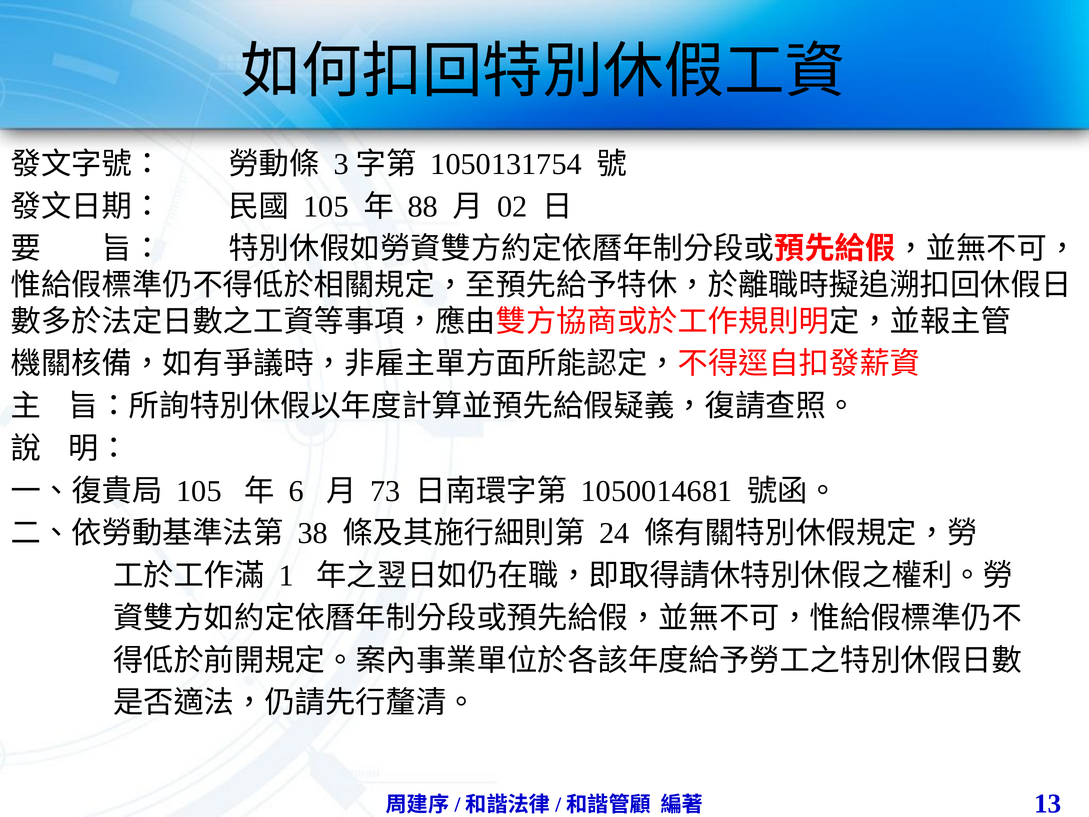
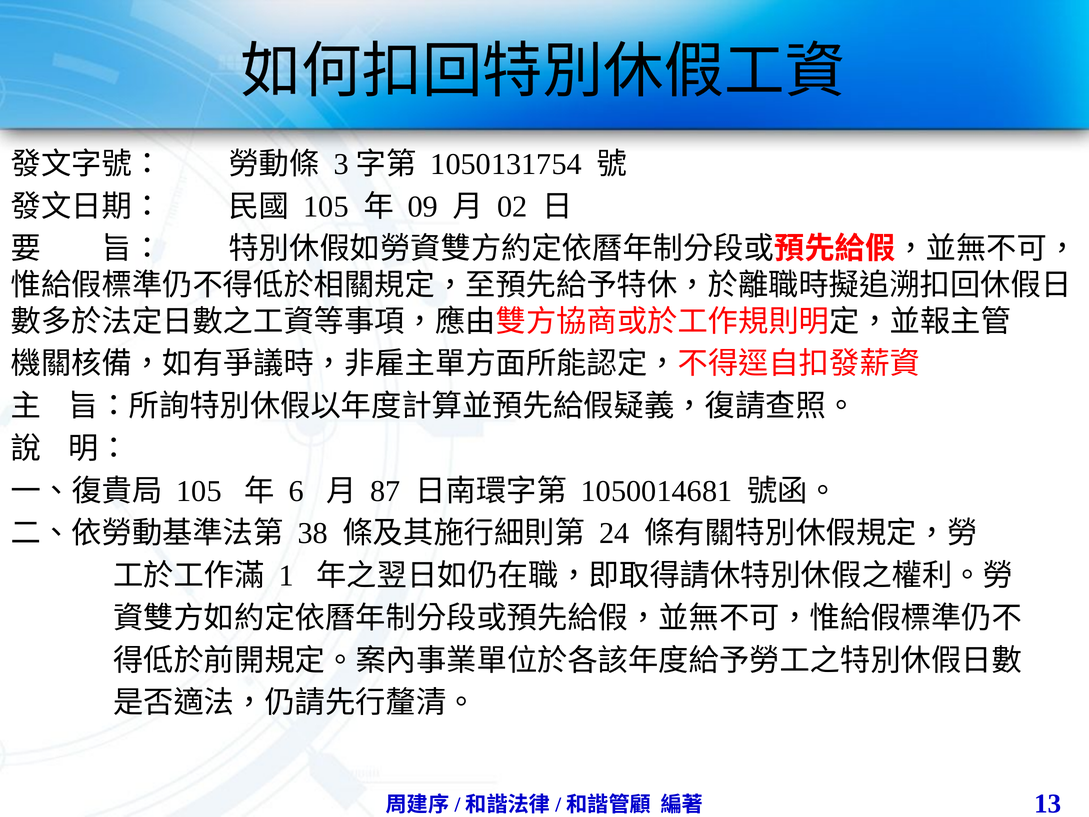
88: 88 -> 09 (423, 207)
73: 73 -> 87 (386, 491)
